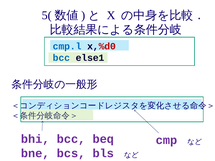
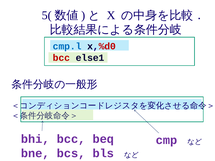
bcc colour: blue -> red (61, 58)
